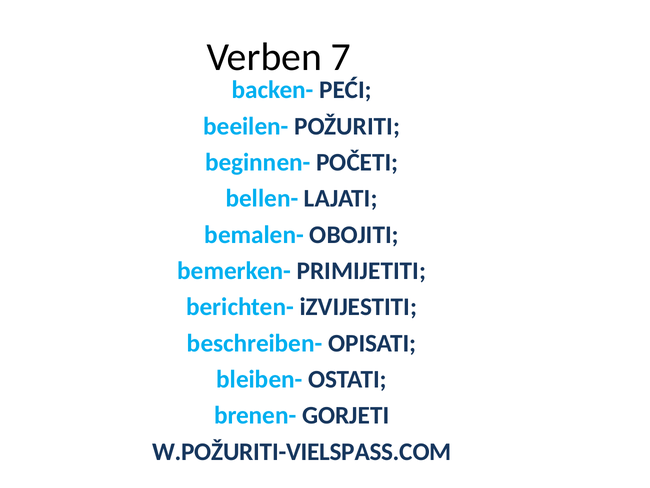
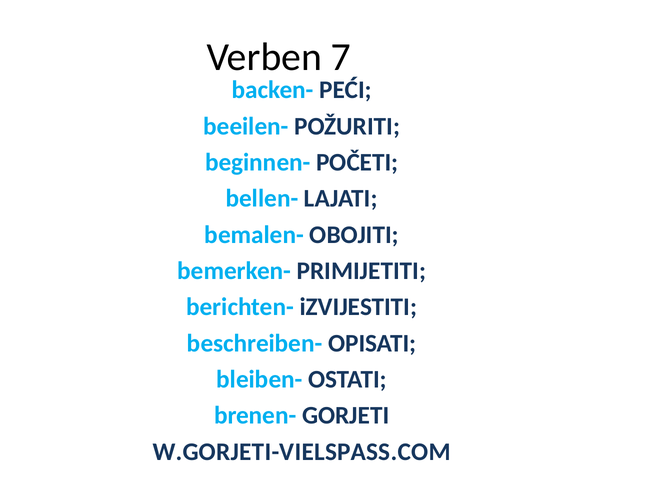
W.POŽURITI-VIELSPASS.COM: W.POŽURITI-VIELSPASS.COM -> W.GORJETI-VIELSPASS.COM (302, 451)
